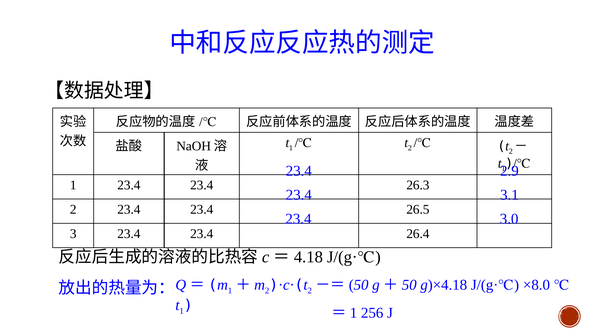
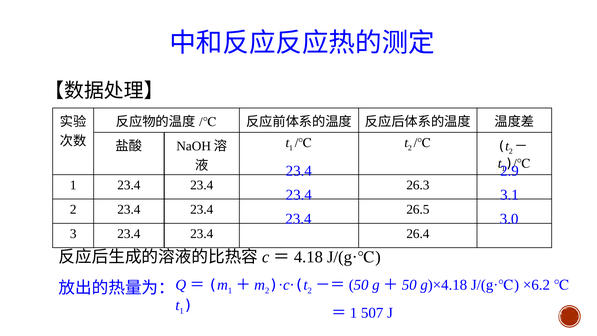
×8.0: ×8.0 -> ×6.2 (536, 285)
256: 256 -> 507 (372, 313)
